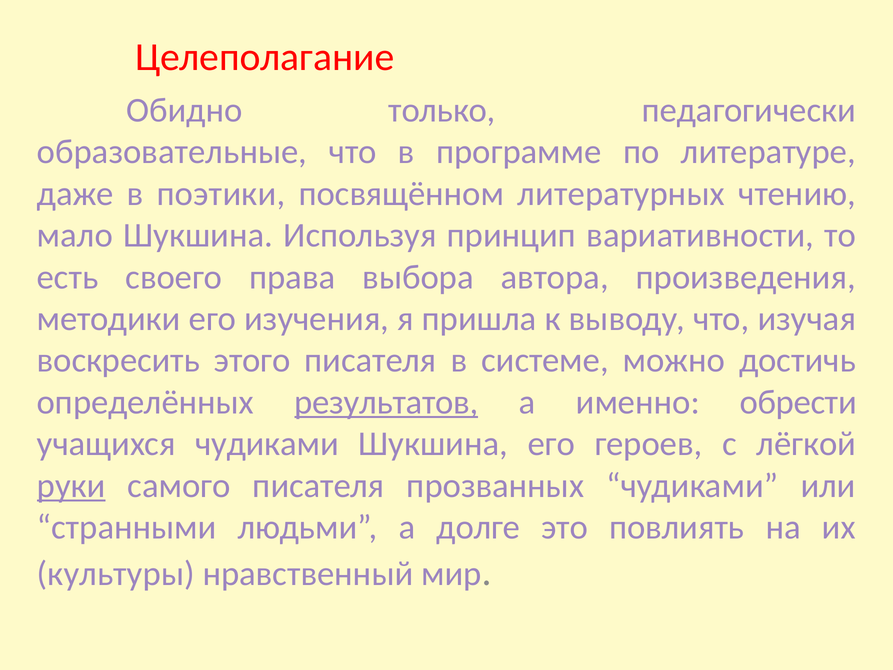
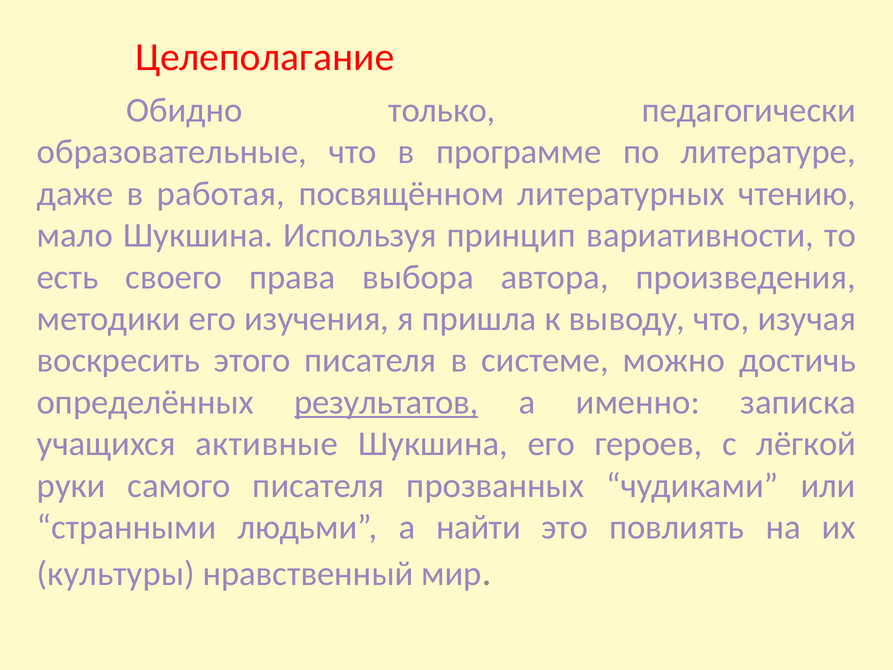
поэтики: поэтики -> работая (221, 194)
обрести: обрести -> записка (798, 402)
учащихся чудиками: чудиками -> активные (267, 444)
руки underline: present -> none (71, 485)
долге: долге -> найти (478, 527)
